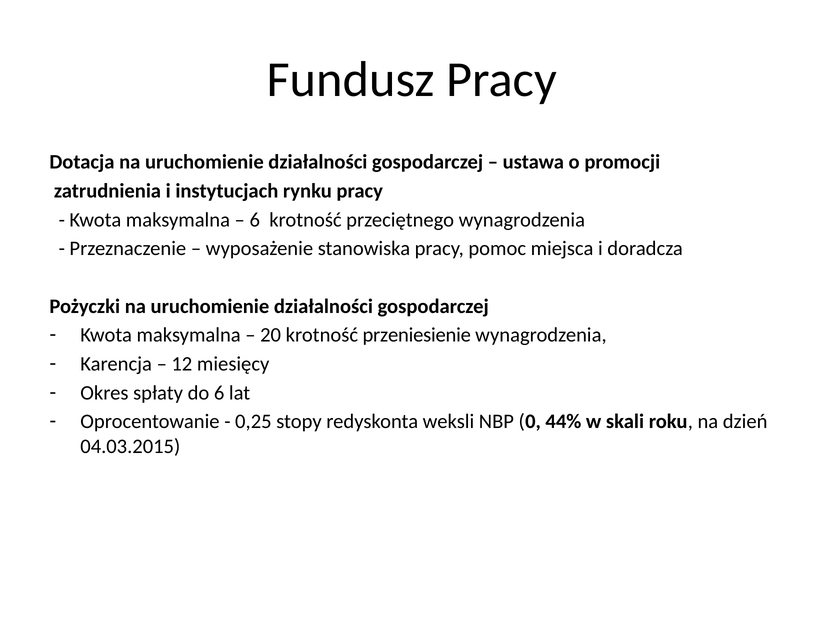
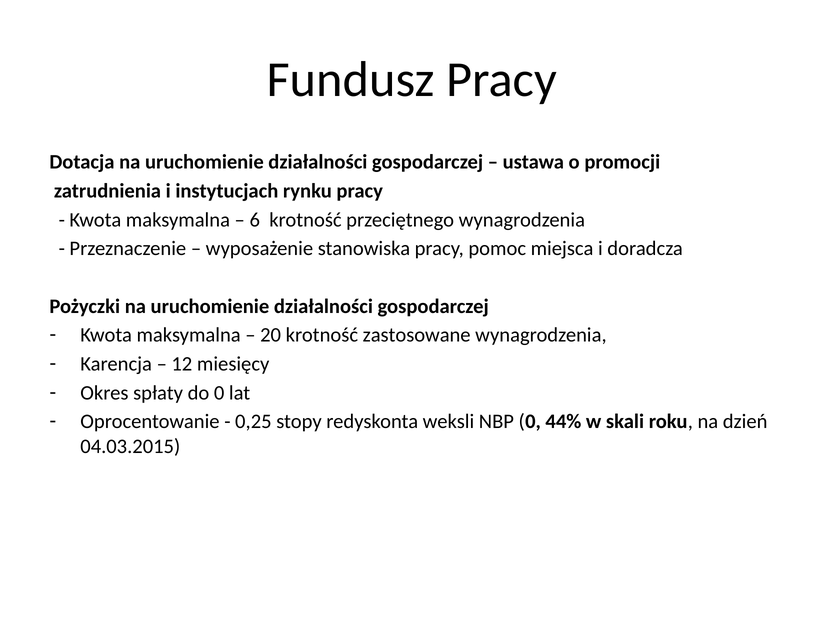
przeniesienie: przeniesienie -> zastosowane (417, 335)
do 6: 6 -> 0 (219, 393)
